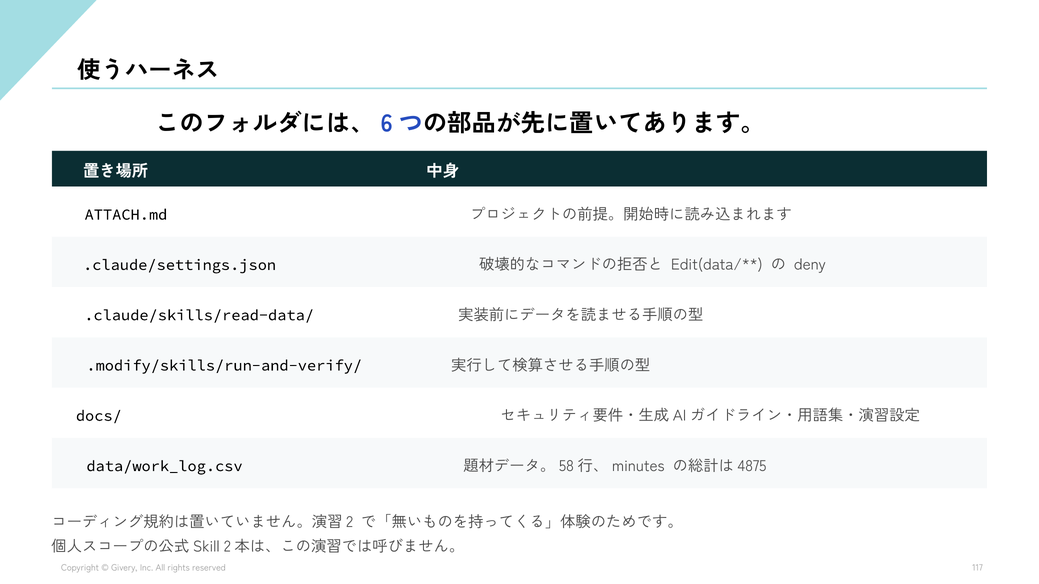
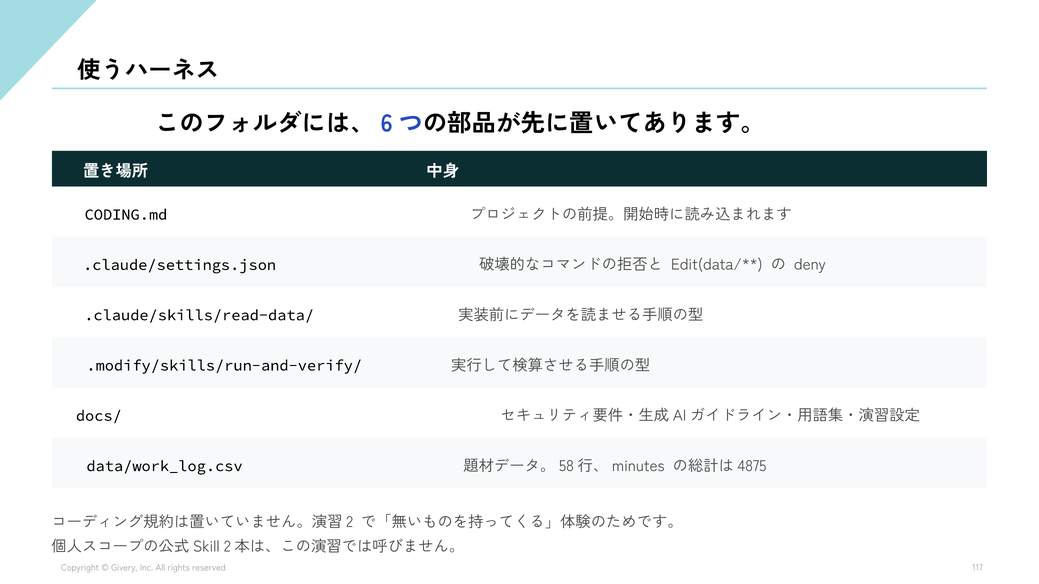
ATTACH.md: ATTACH.md -> CODING.md (126, 215)
